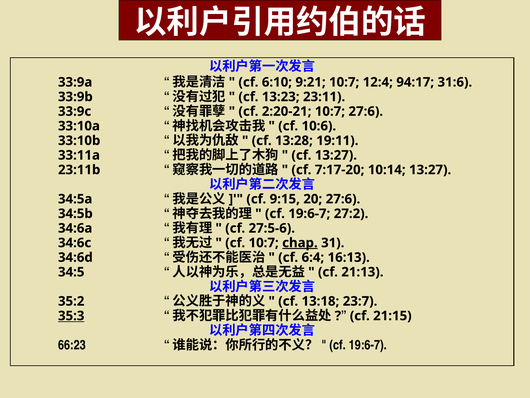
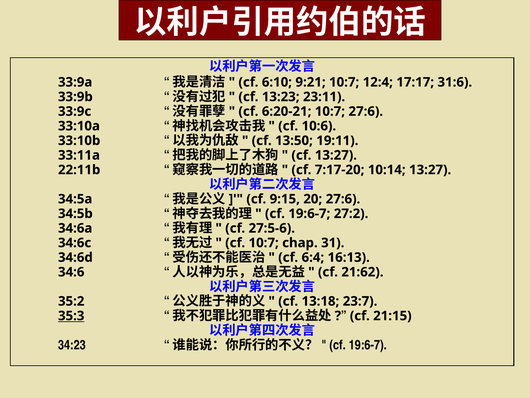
94:17: 94:17 -> 17:17 (415, 82)
2:20-21: 2:20-21 -> 6:20-21 (287, 111)
13:28: 13:28 -> 13:50 (294, 140)
23:11b: 23:11b -> 22:11b (79, 170)
chap underline: present -> none (300, 243)
34:5: 34:5 -> 34:6 (71, 272)
21:13: 21:13 -> 21:62 (362, 272)
66:23: 66:23 -> 34:23 (72, 345)
